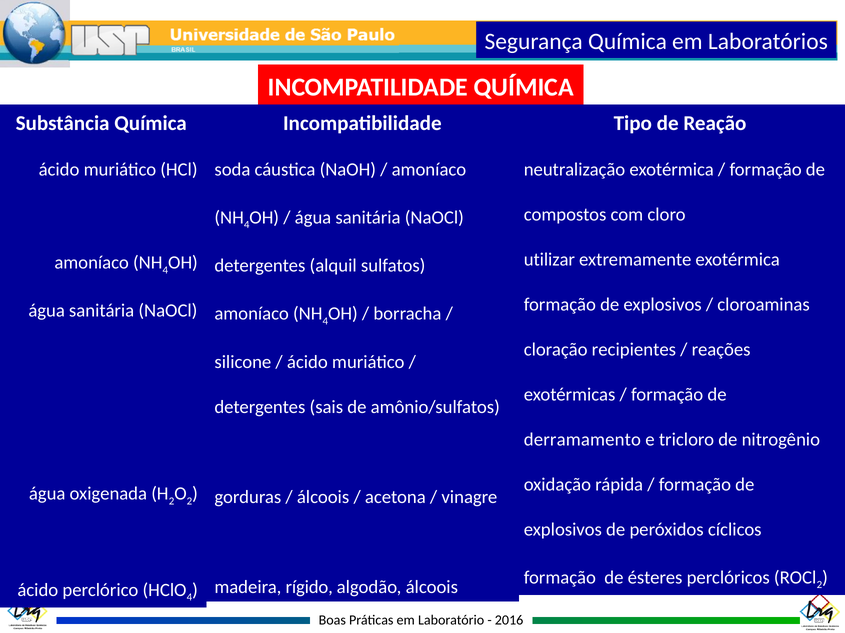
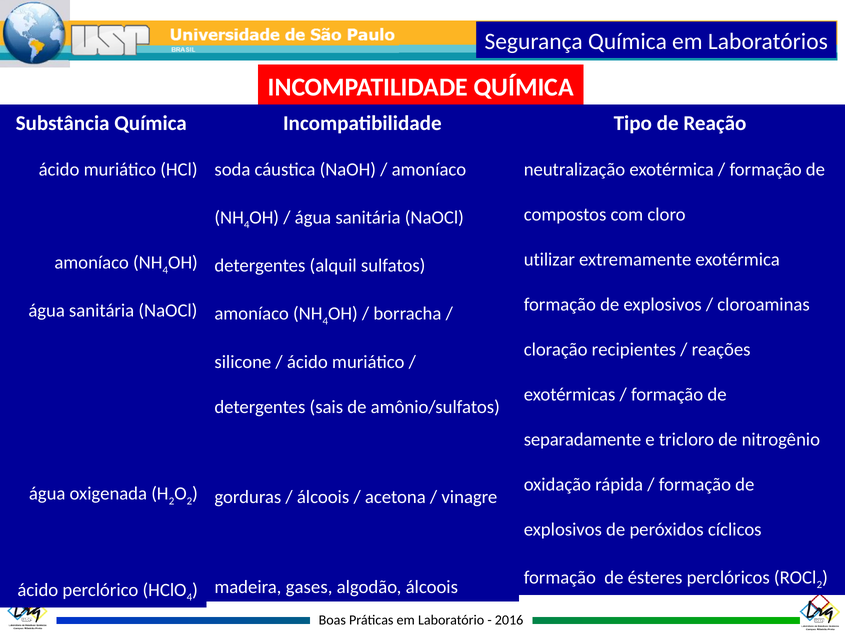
derramamento: derramamento -> separadamente (583, 440)
rígido: rígido -> gases (309, 588)
